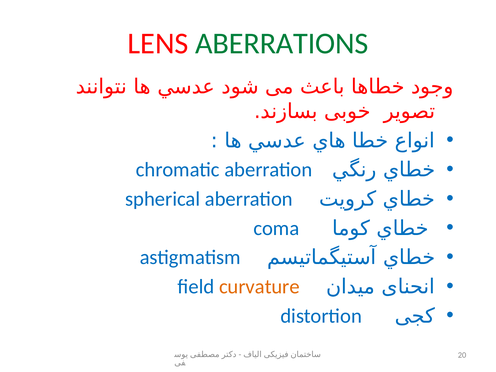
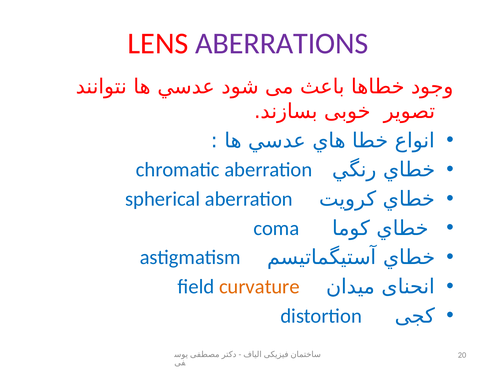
ABERRATIONS colour: green -> purple (282, 43)
